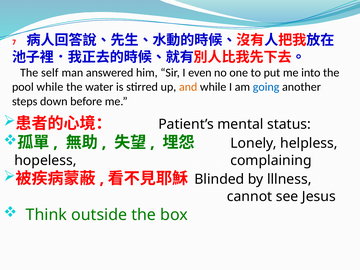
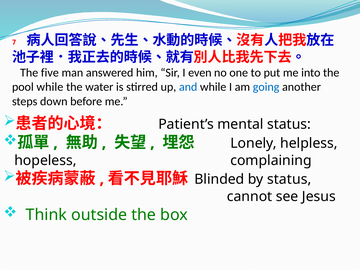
self: self -> five (50, 73)
and colour: orange -> blue (188, 87)
by lllness: lllness -> status (289, 179)
